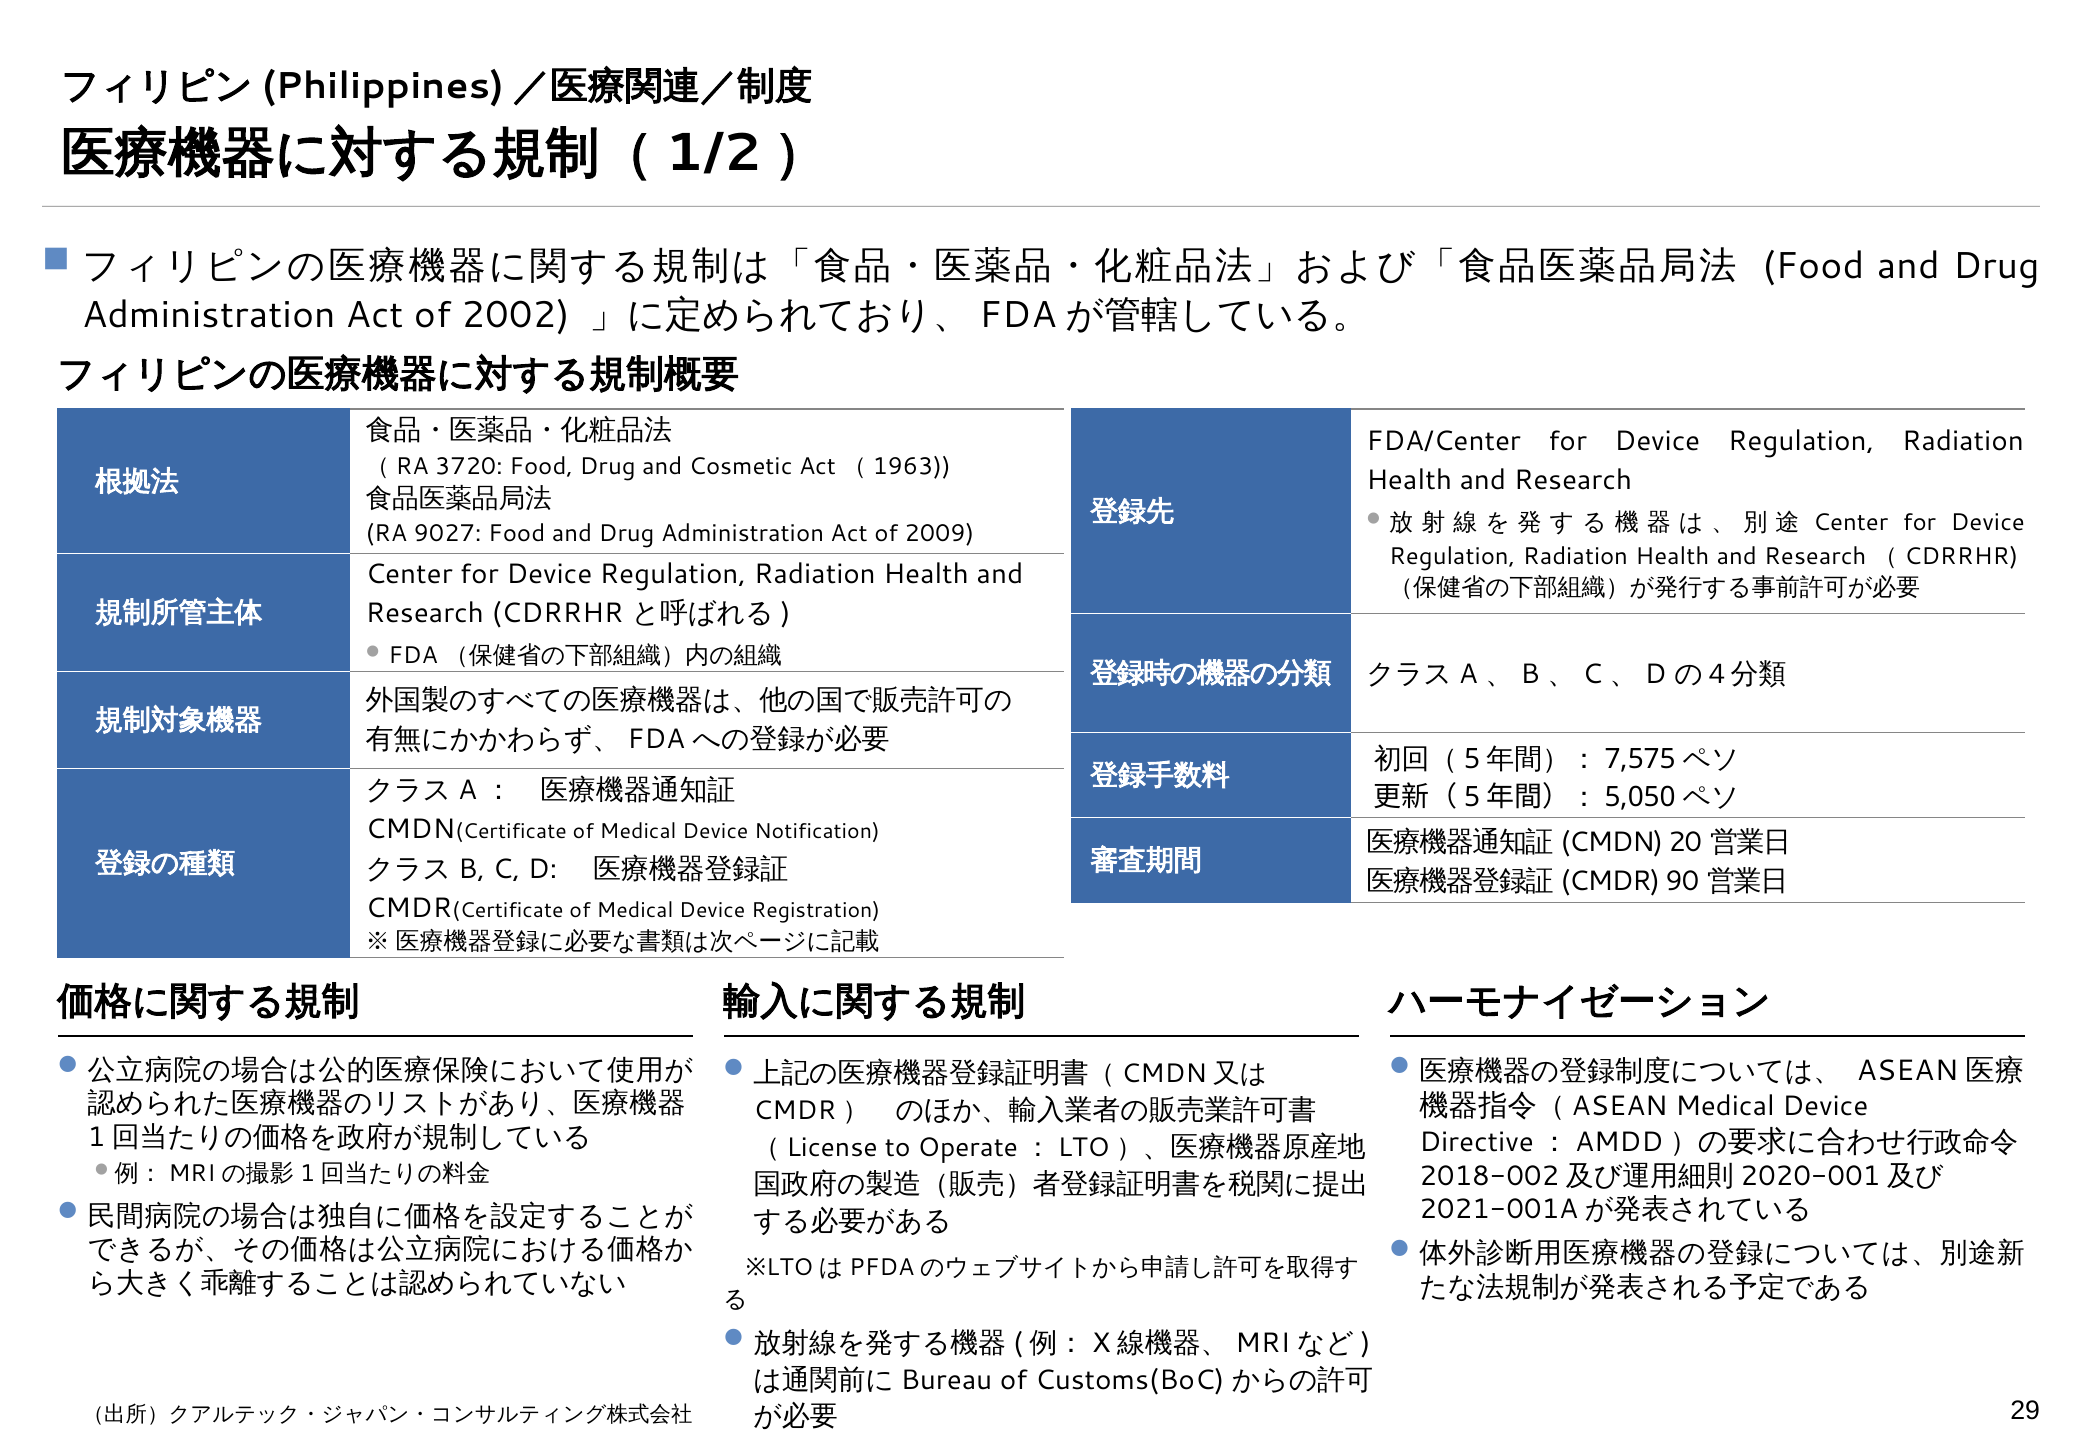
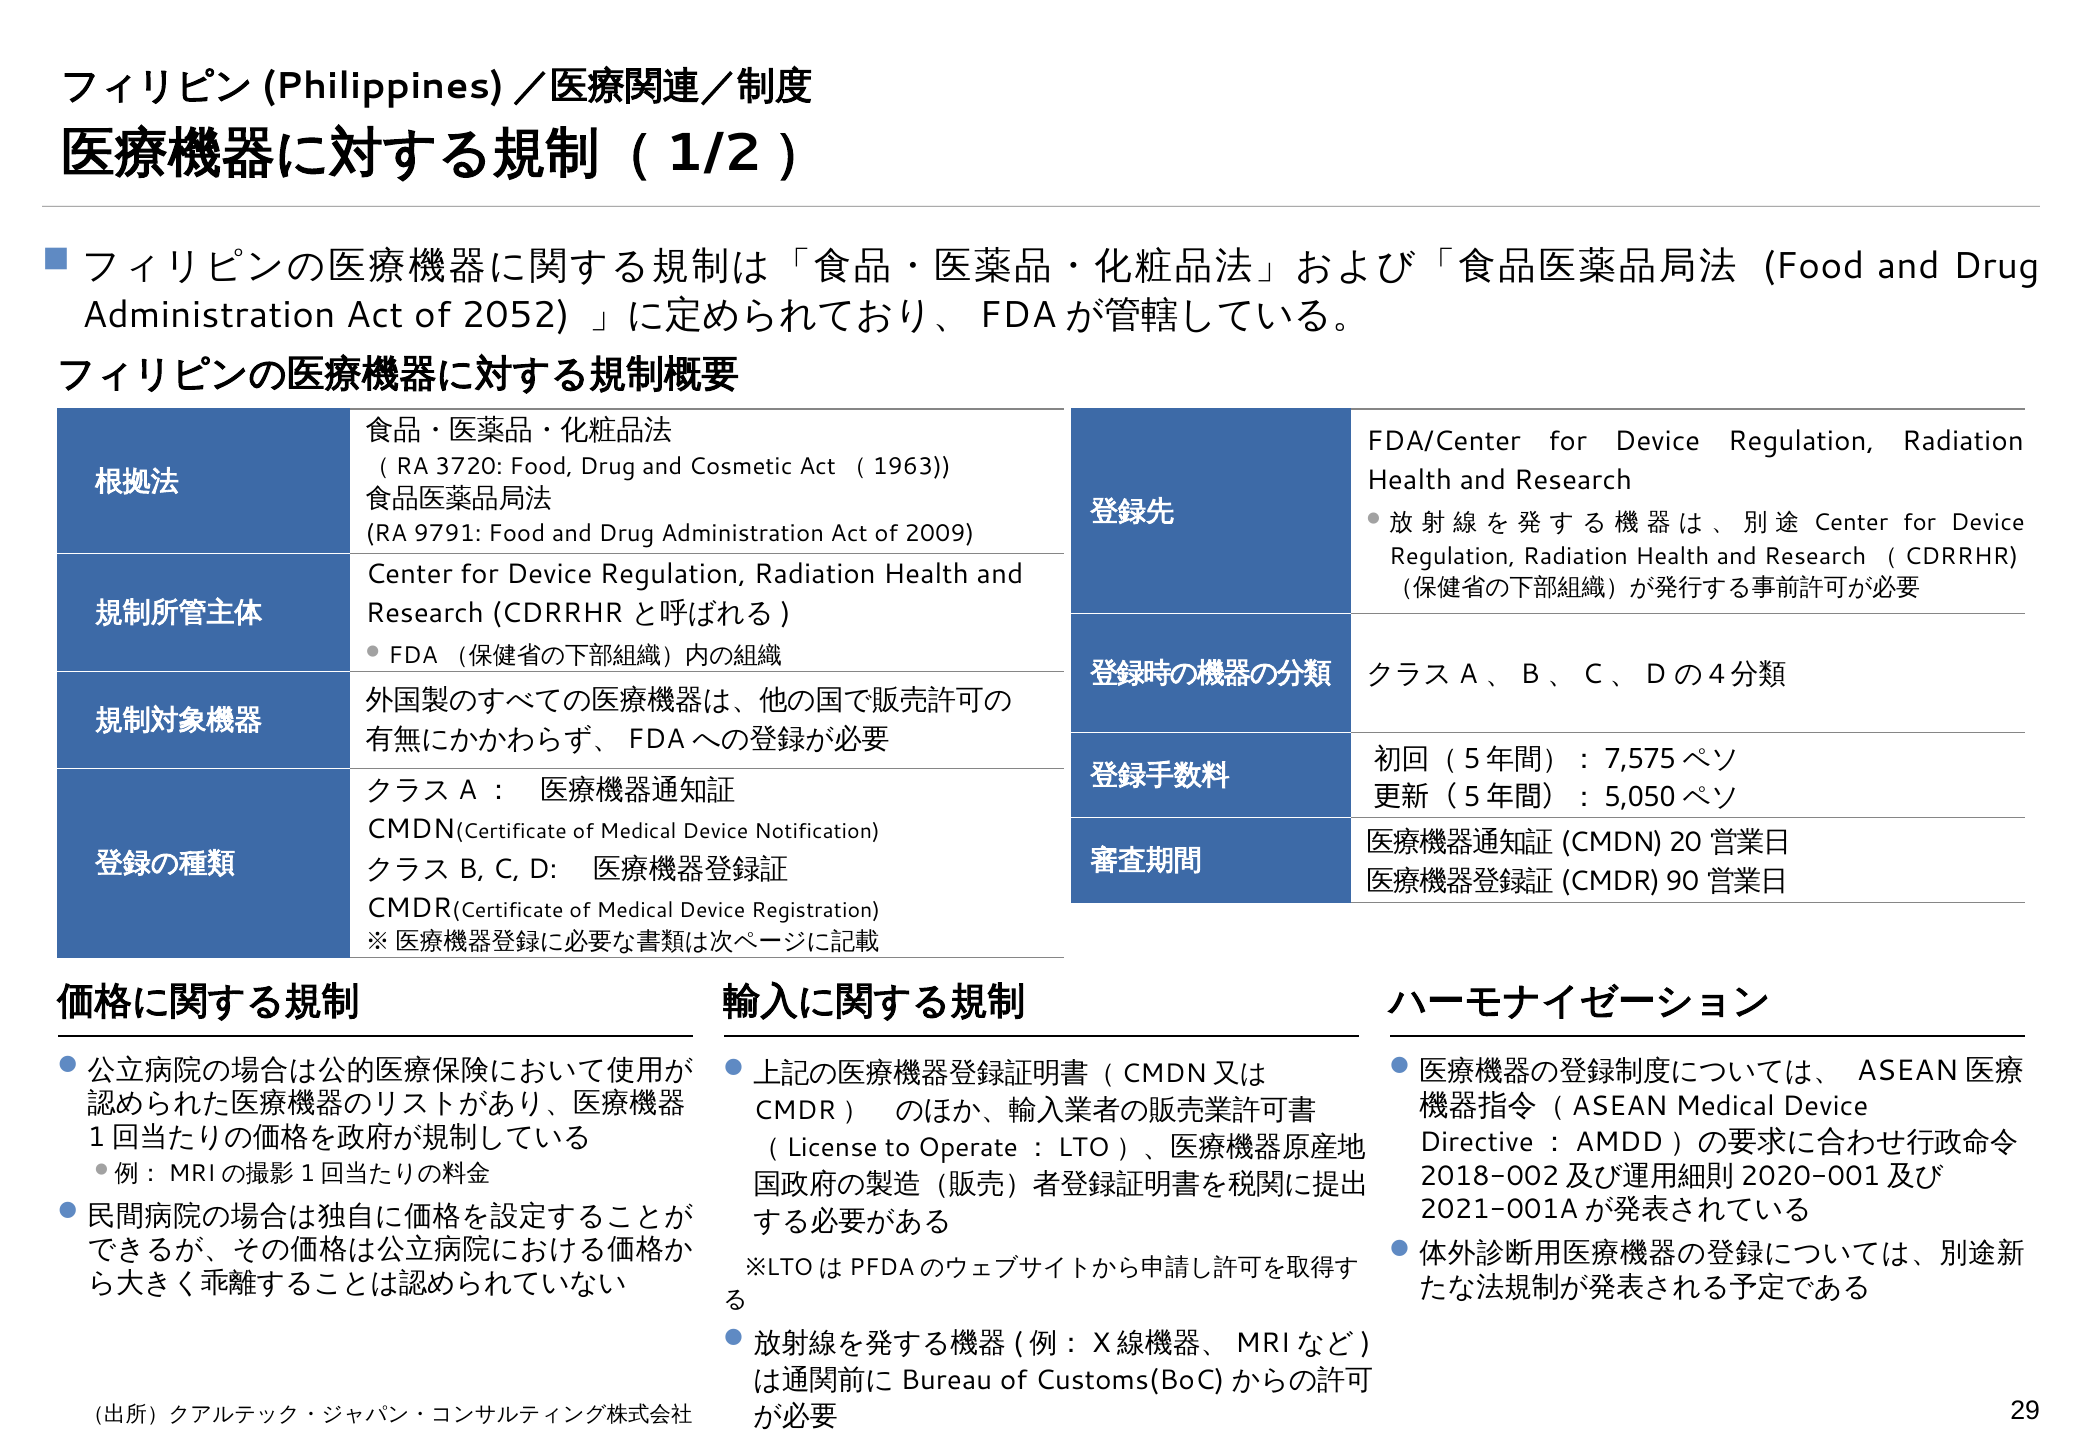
2002: 2002 -> 2052 (516, 315)
9027: 9027 -> 9791 (448, 534)
